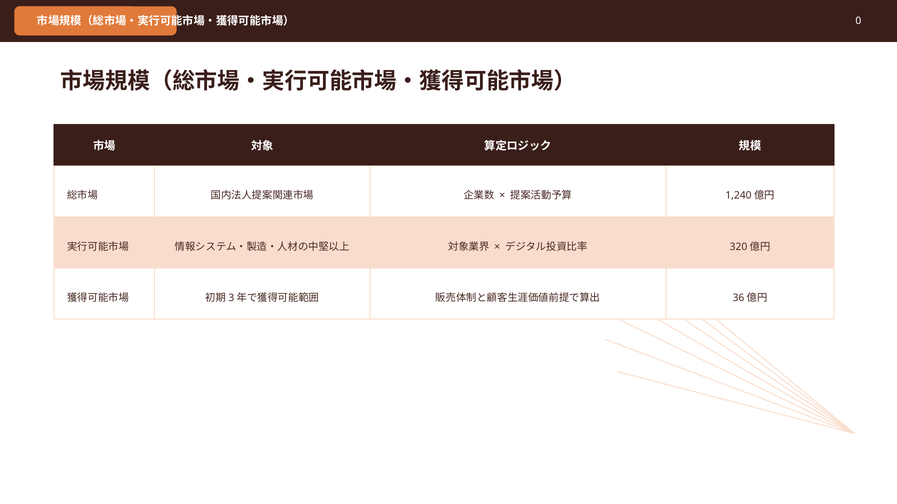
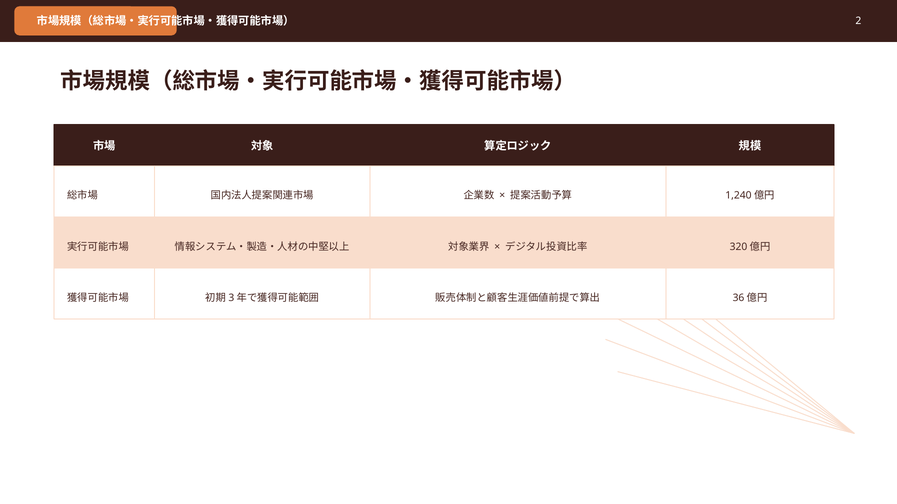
0: 0 -> 2 (858, 21)
